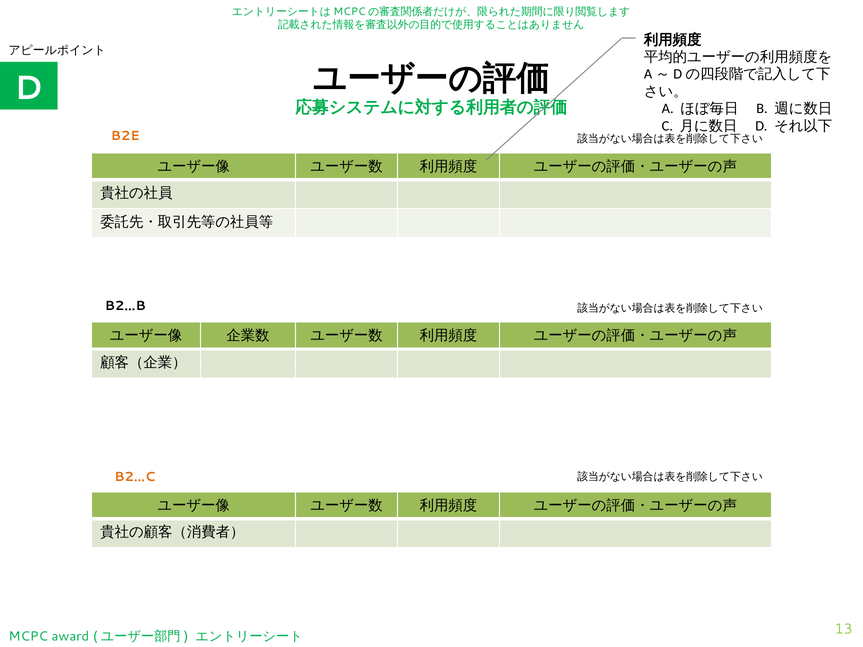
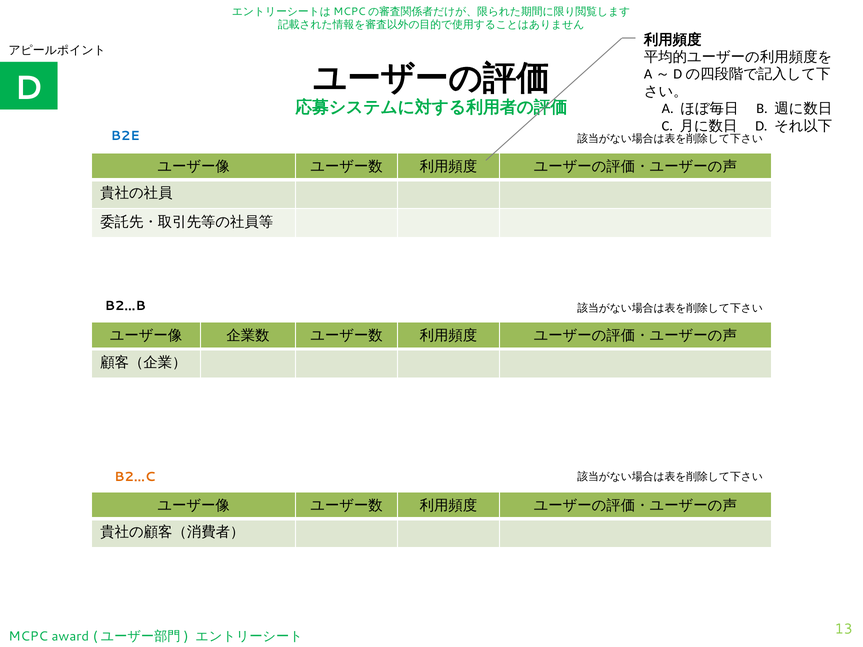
B2E colour: orange -> blue (125, 136)
